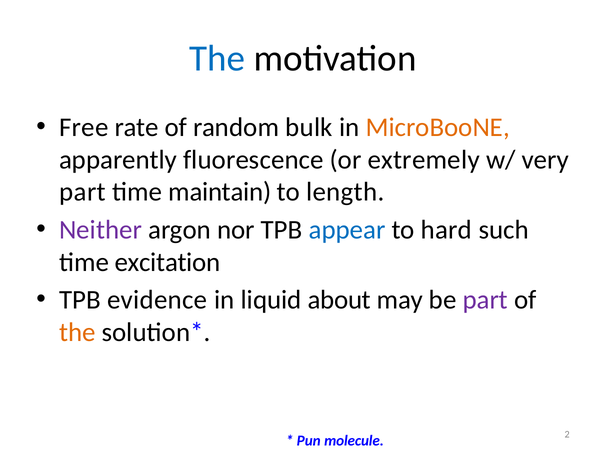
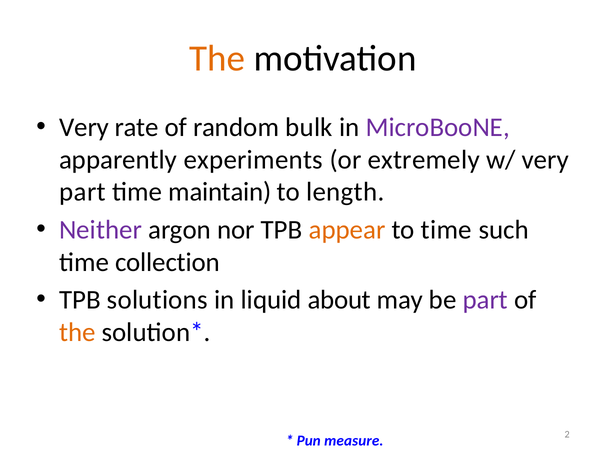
The colour: blue -> orange (217, 59)
Free: Free -> Very (84, 127)
MicroBooNE colour: orange -> purple (438, 127)
fluorescence: fluorescence -> experiments (253, 159)
appear colour: blue -> orange (347, 230)
to hard: hard -> time (446, 230)
excitation: excitation -> collection (168, 262)
evidence: evidence -> solutions (157, 300)
molecule: molecule -> measure (354, 440)
